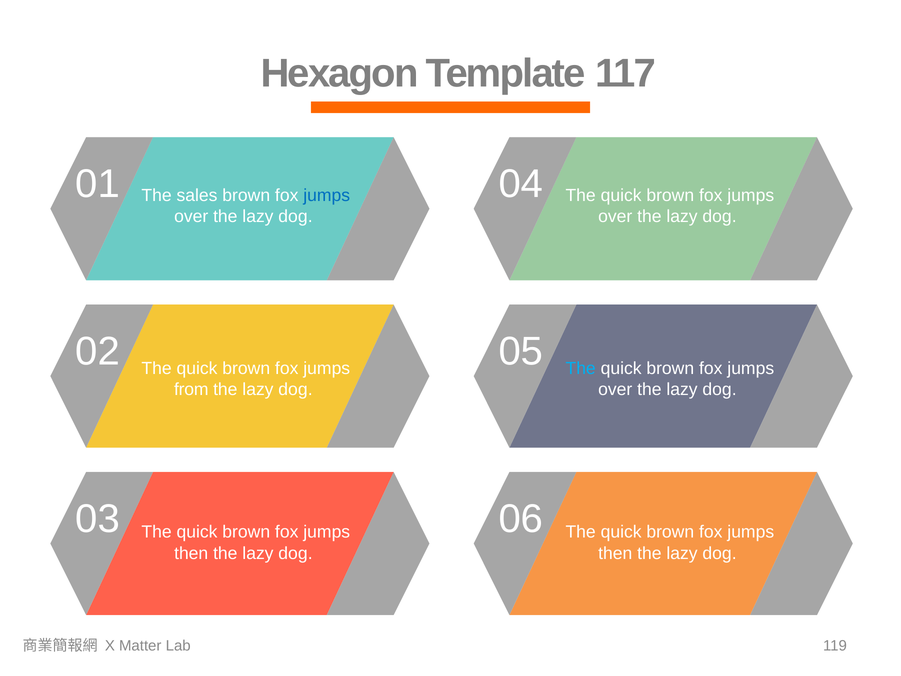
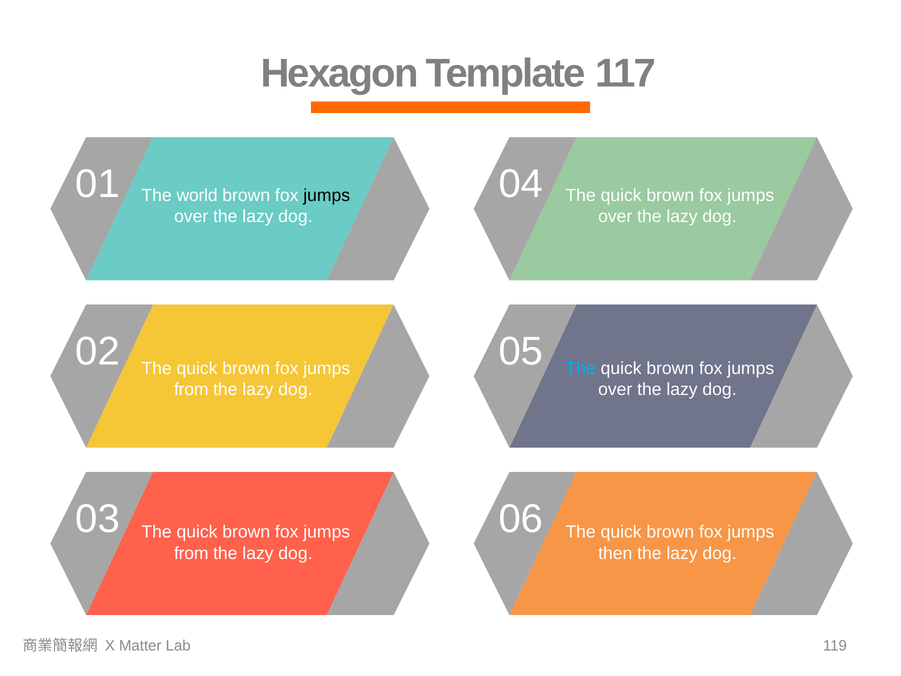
sales: sales -> world (197, 195)
jumps colour: blue -> black (327, 195)
then: then -> from (191, 553)
